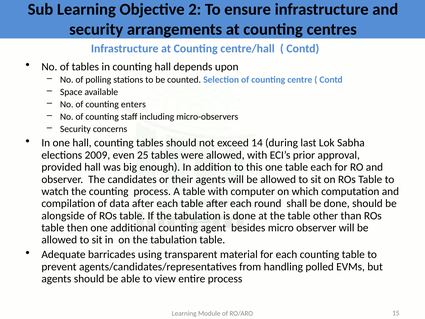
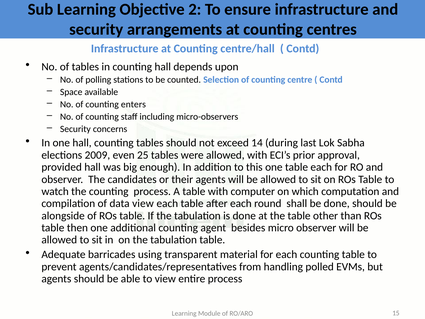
data after: after -> view (143, 203)
